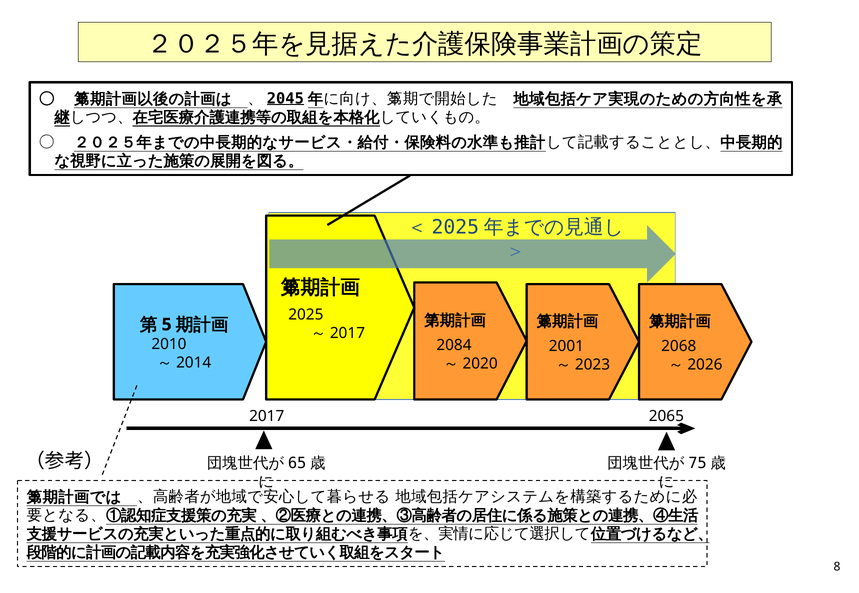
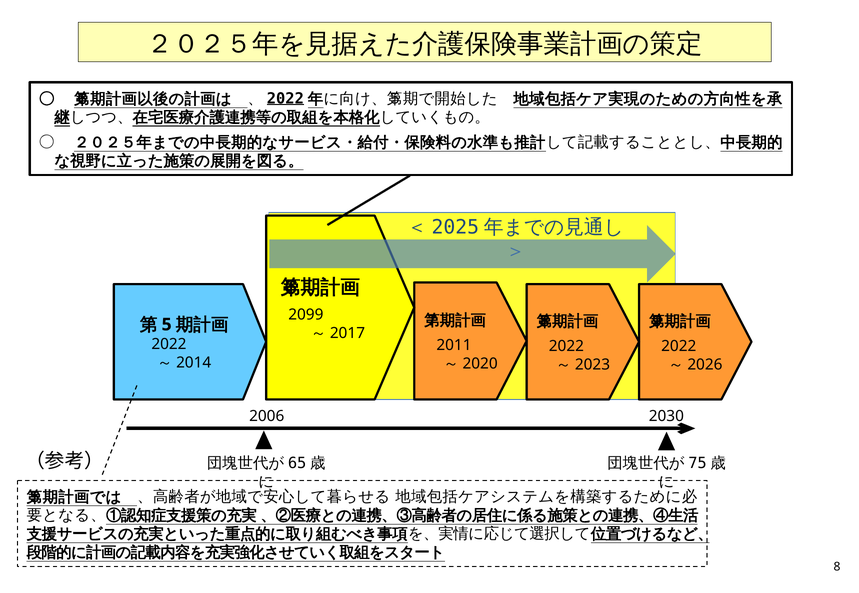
2045: 2045 -> 2022 (285, 99)
2025: 2025 -> 2099 (306, 314)
2010: 2010 -> 2022 (169, 344)
2084: 2084 -> 2011 (454, 345)
2001: 2001 -> 2022 (566, 346)
2068: 2068 -> 2022 (679, 346)
2017: 2017 -> 2006 (267, 416)
2065: 2065 -> 2030 (666, 416)
